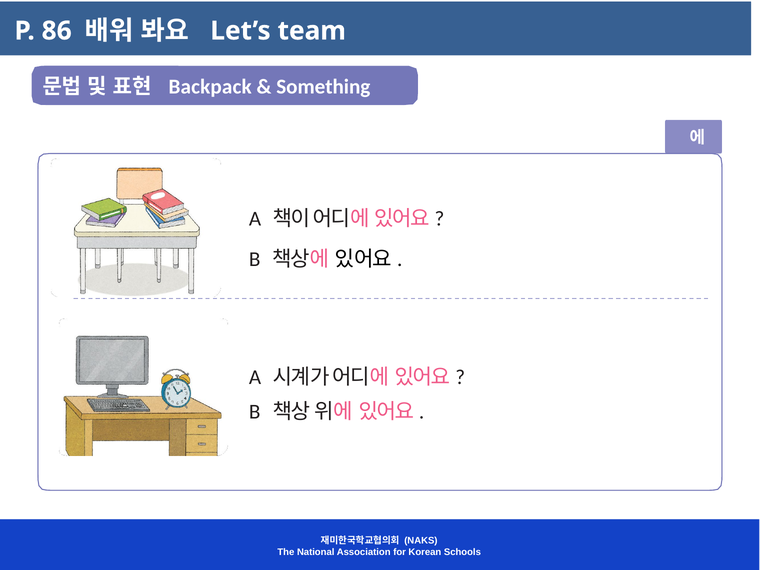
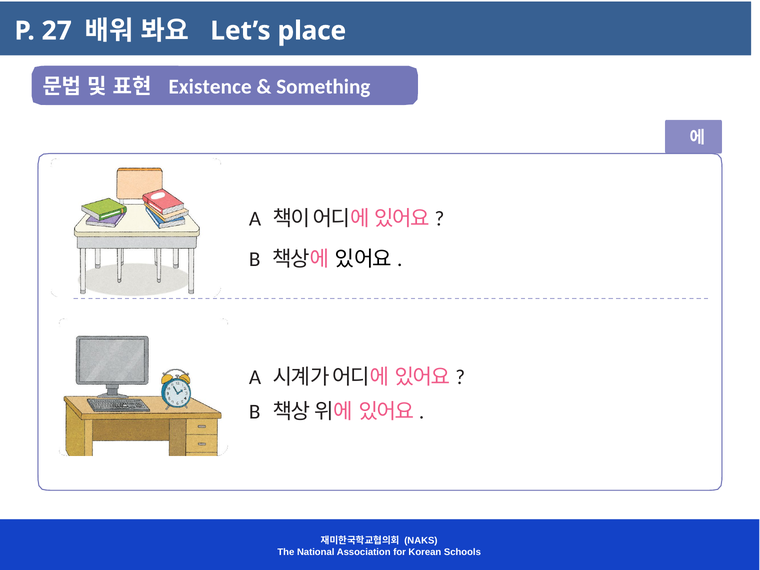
86: 86 -> 27 (57, 31)
team: team -> place (312, 31)
Backpack: Backpack -> Existence (210, 87)
